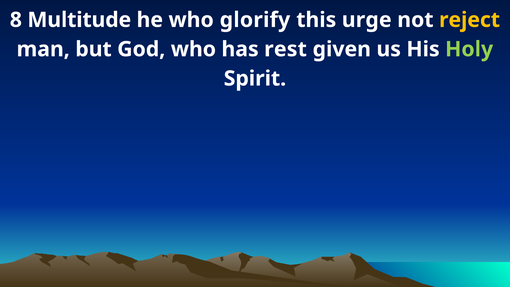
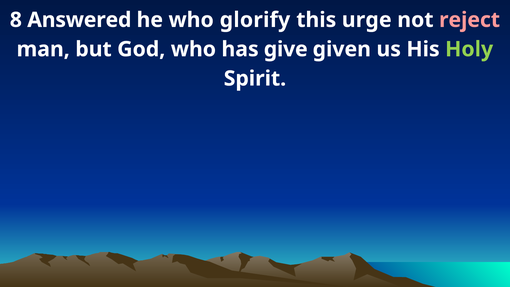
Multitude: Multitude -> Answered (79, 20)
reject colour: yellow -> pink (470, 20)
rest: rest -> give (286, 49)
